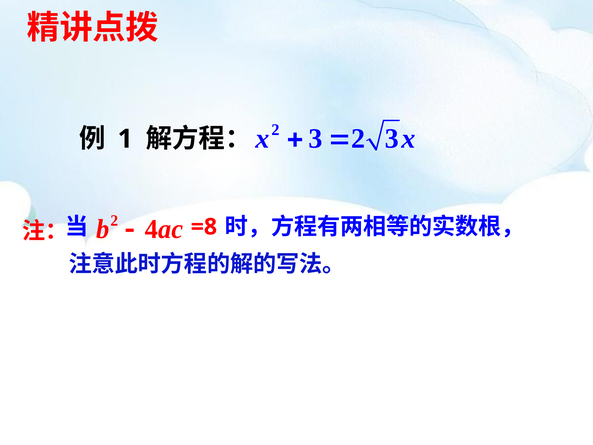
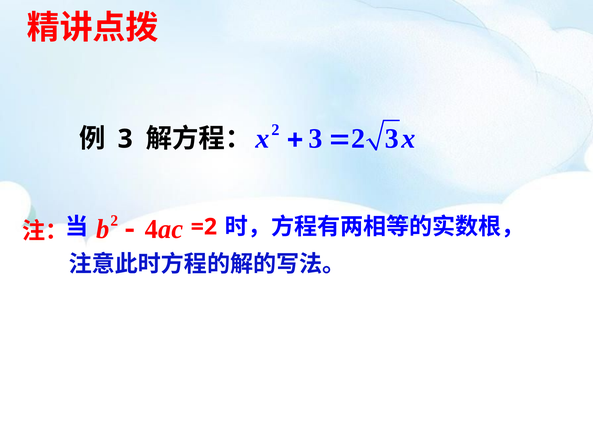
1: 1 -> 3 (125, 139)
=8: =8 -> =2 (204, 227)
